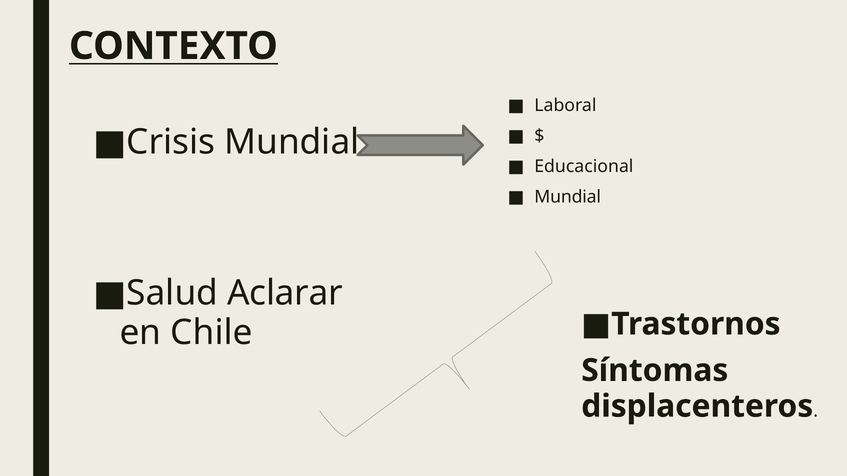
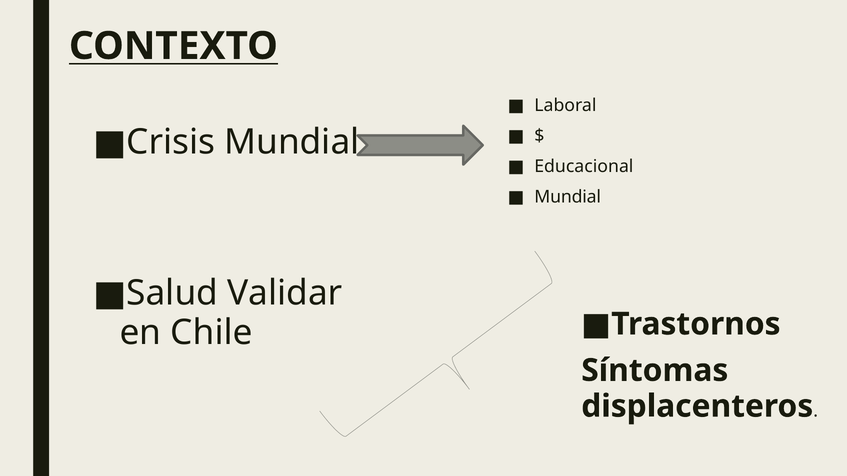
Aclarar: Aclarar -> Validar (285, 293)
